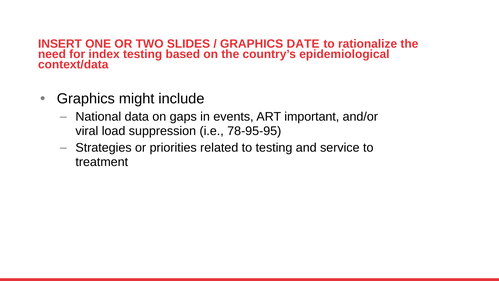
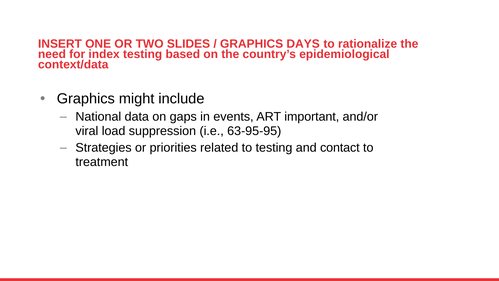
DATE: DATE -> DAYS (303, 44)
78-95-95: 78-95-95 -> 63-95-95 (254, 131)
service: service -> contact (340, 148)
